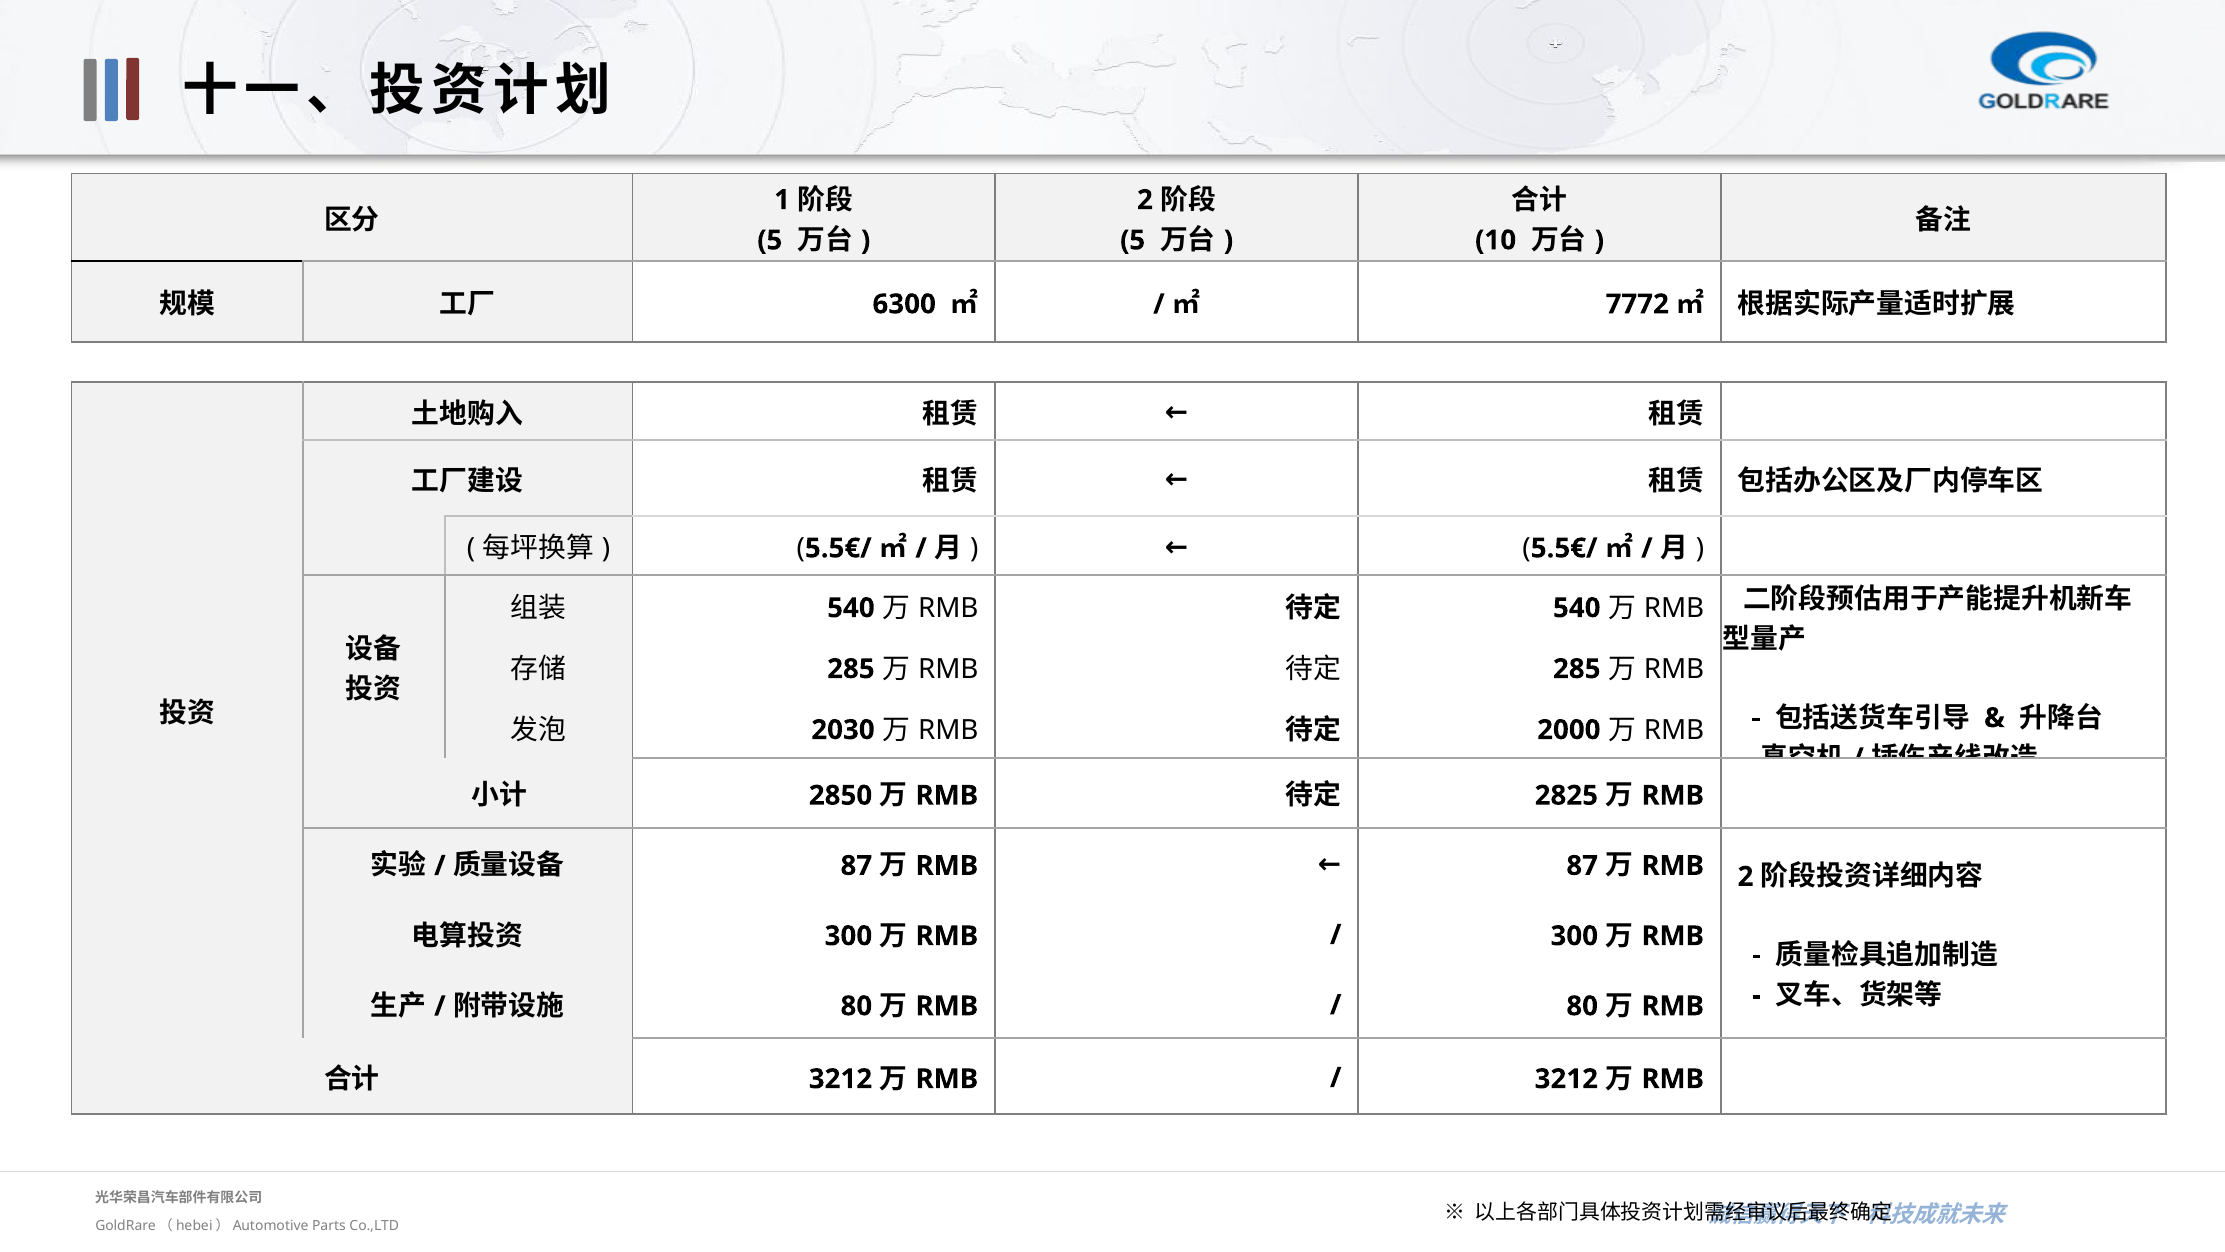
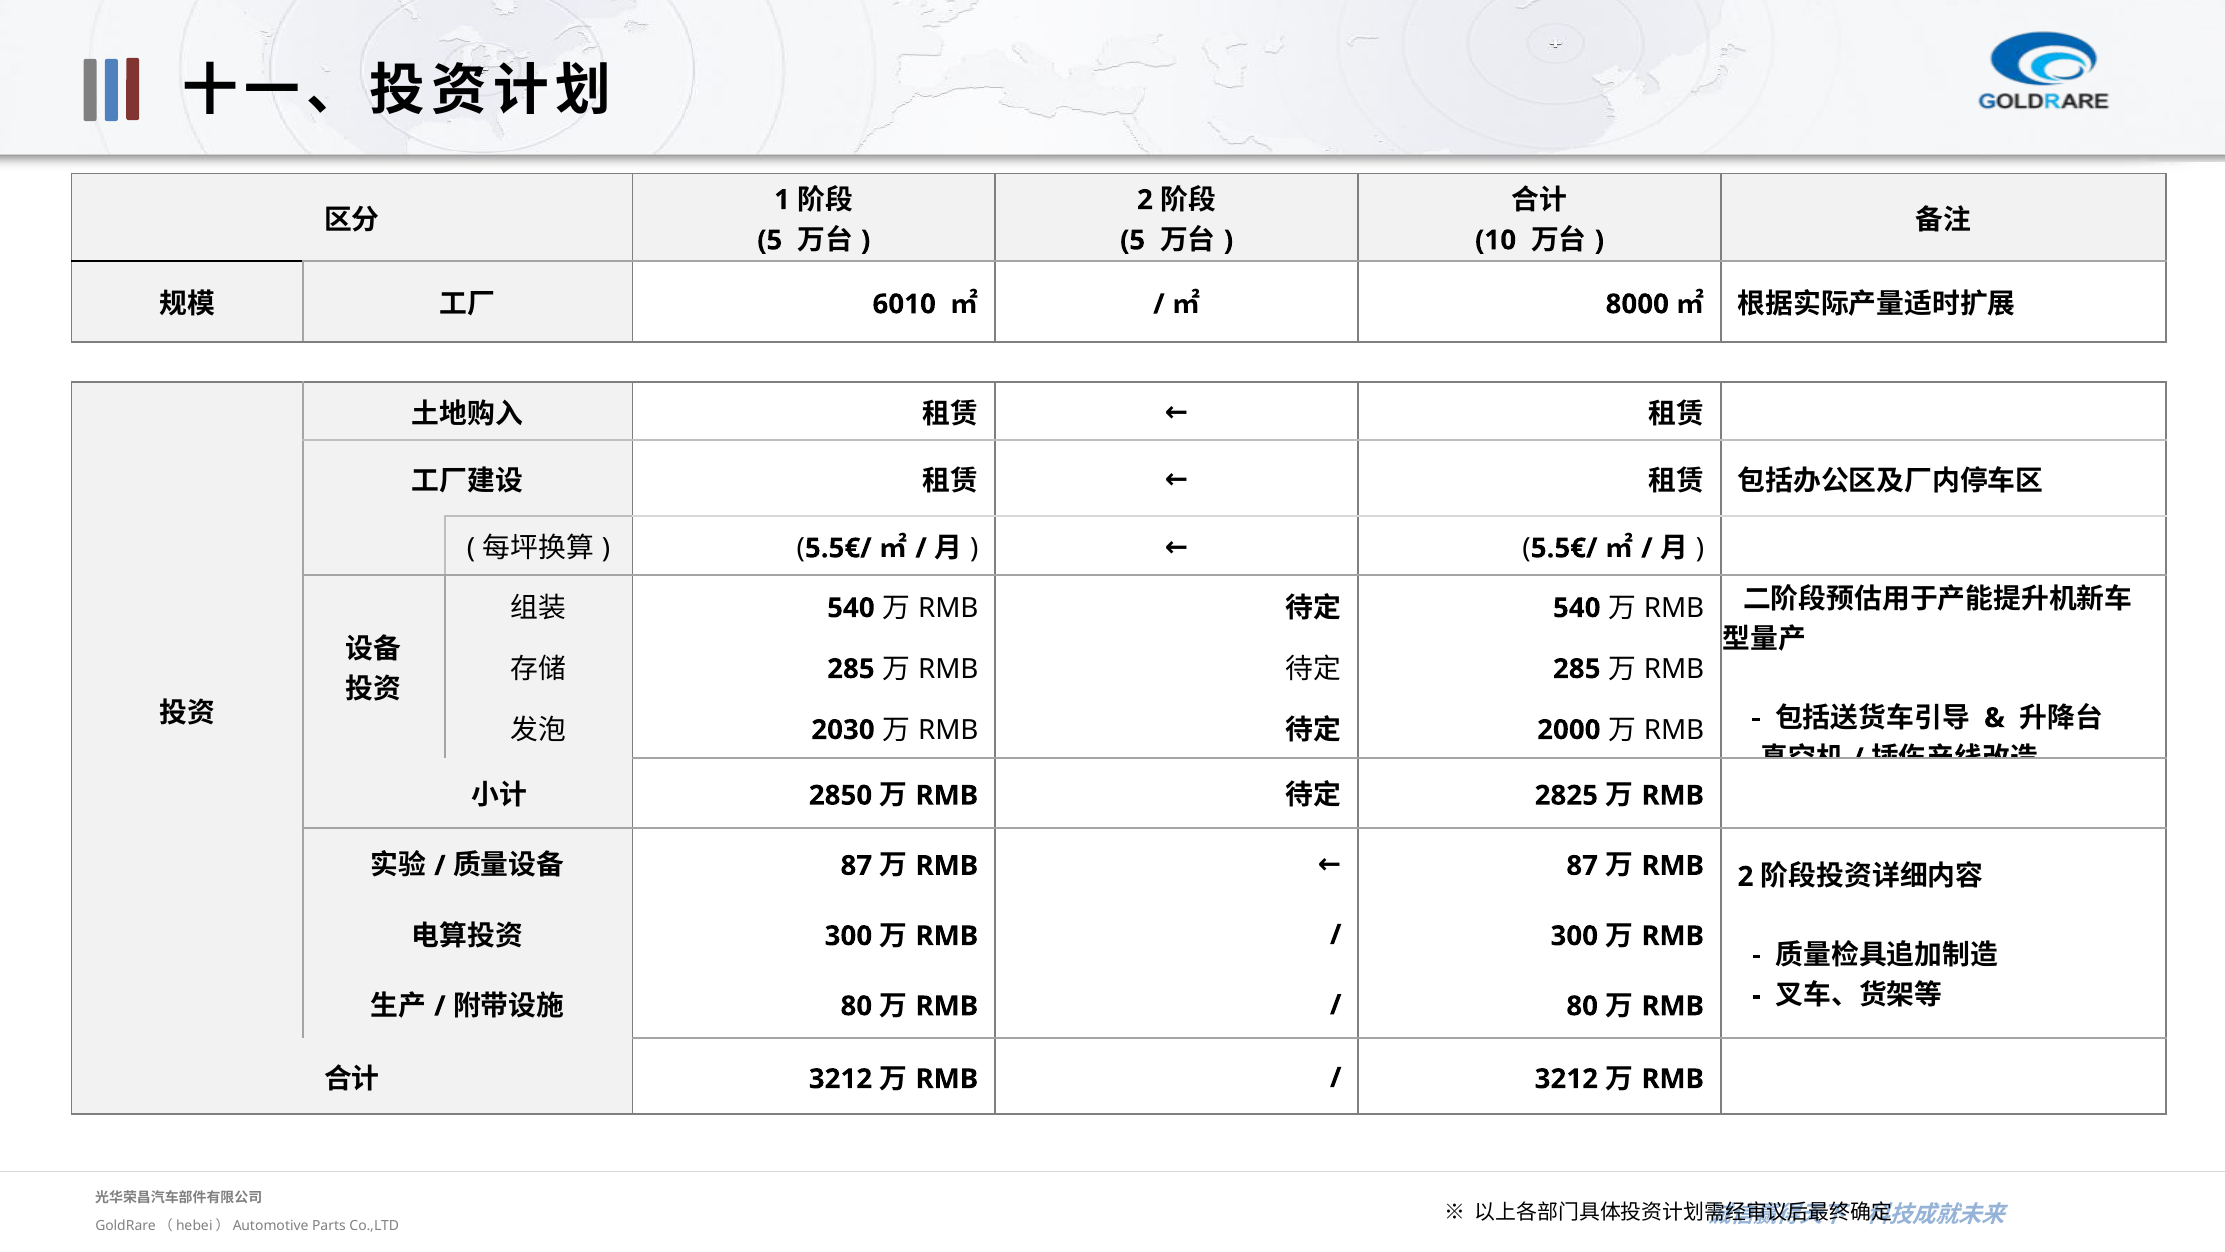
6300: 6300 -> 6010 (904, 304)
7772: 7772 -> 8000 (1637, 304)
